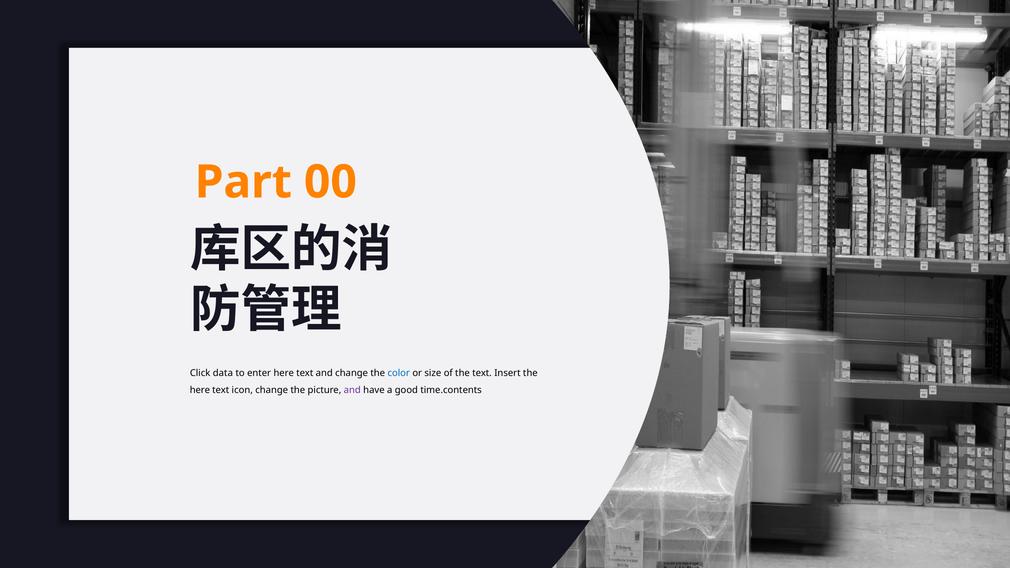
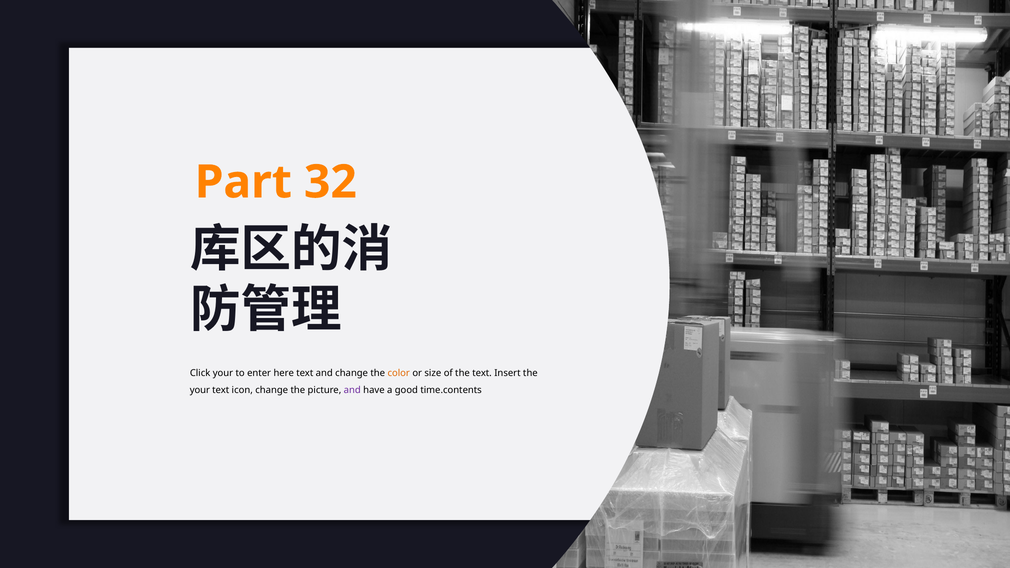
00: 00 -> 32 (330, 182)
Click data: data -> your (223, 373)
color colour: blue -> orange (399, 373)
here: here -> your (200, 390)
